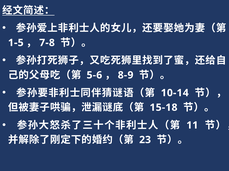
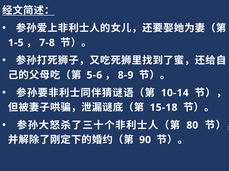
11: 11 -> 80 (192, 126)
23: 23 -> 90 (145, 140)
